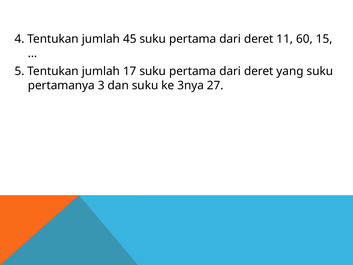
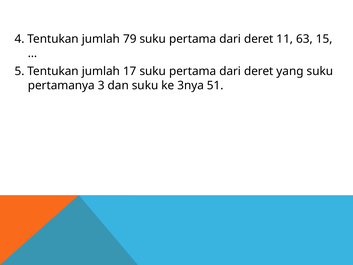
45: 45 -> 79 (130, 39)
60: 60 -> 63 (304, 39)
27: 27 -> 51 (215, 85)
